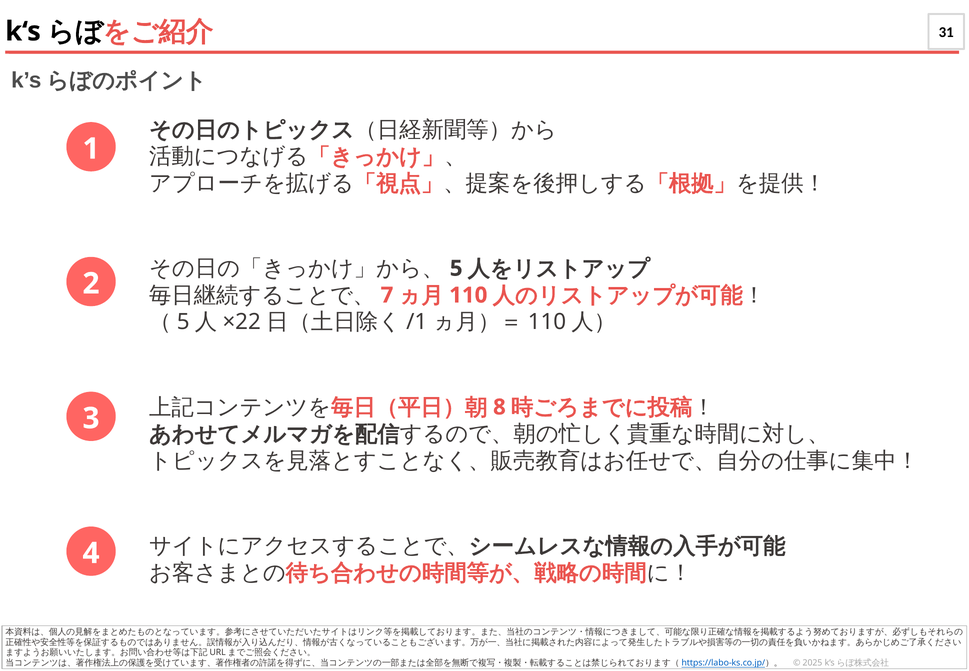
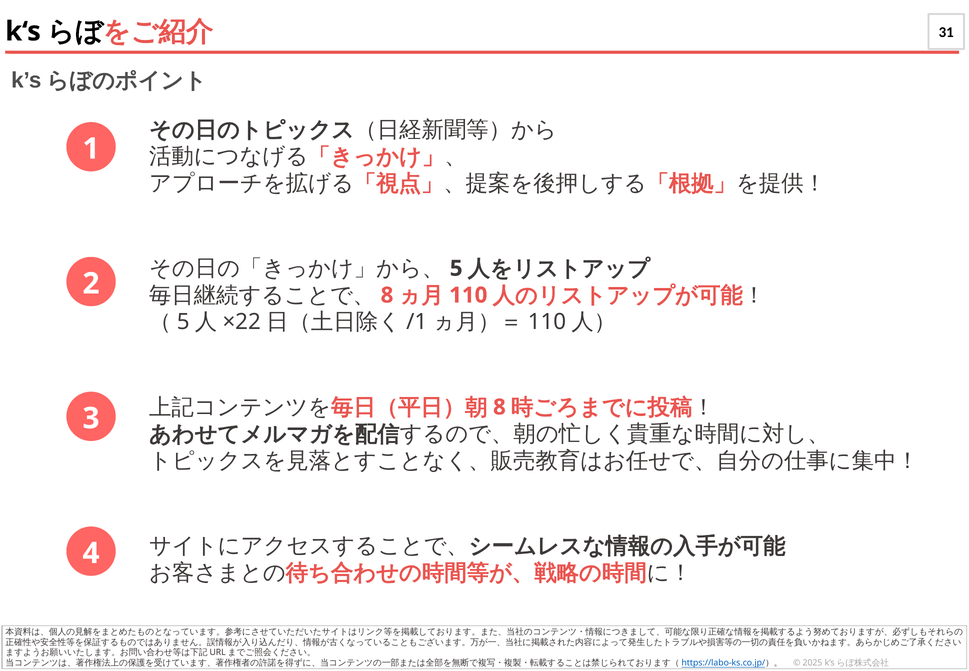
7: 7 -> 8 (387, 295)
